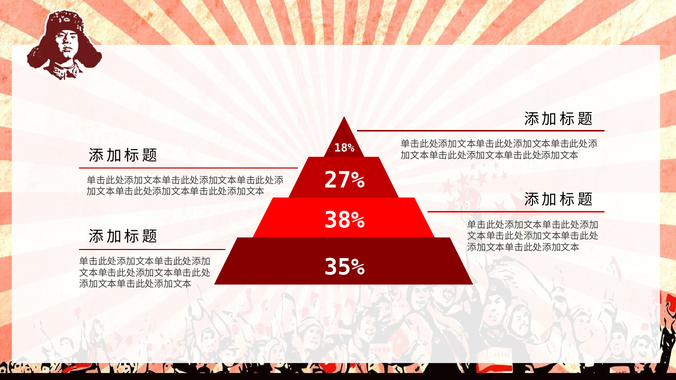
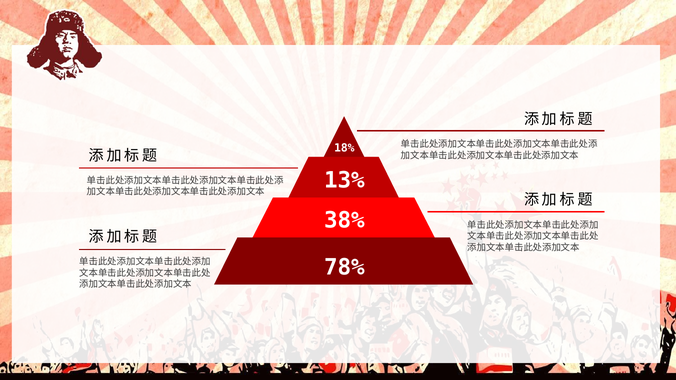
27%: 27% -> 13% (344, 181)
35%: 35% -> 78% (344, 267)
